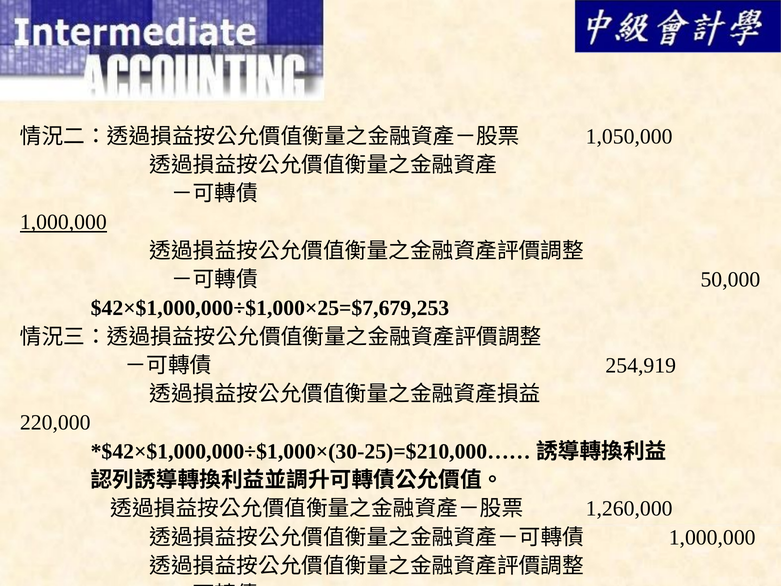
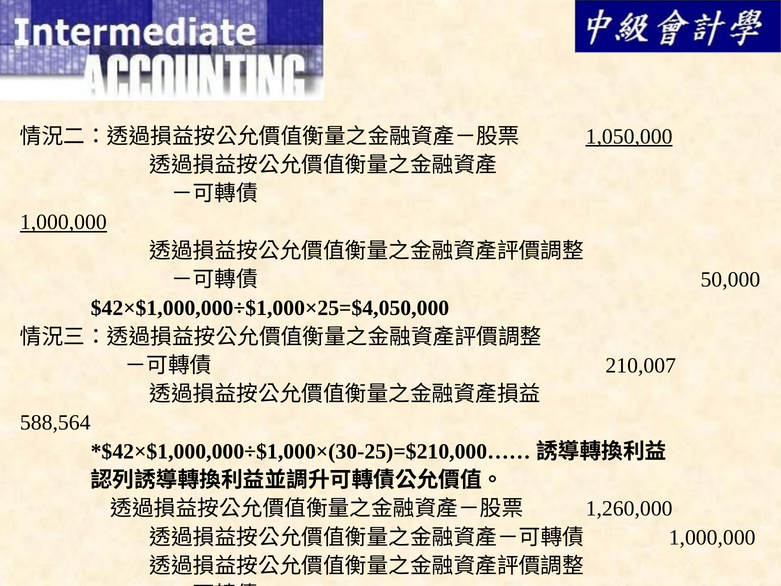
1,050,000 underline: none -> present (629, 136)
$42×$1,000,000÷$1,000×25=$7,679,253: $42×$1,000,000÷$1,000×25=$7,679,253 -> $42×$1,000,000÷$1,000×25=$4,050,000 (270, 308)
254,919: 254,919 -> 210,007 (641, 365)
220,000: 220,000 -> 588,564 (55, 423)
